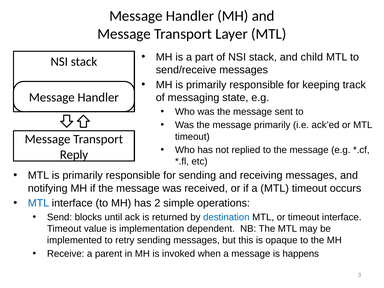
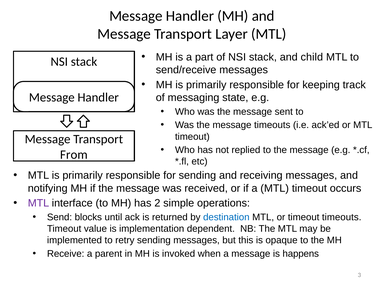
message primarily: primarily -> timeouts (272, 125)
Reply: Reply -> From (74, 155)
MTL colour: blue -> purple (39, 203)
timeout interface: interface -> timeouts (342, 217)
